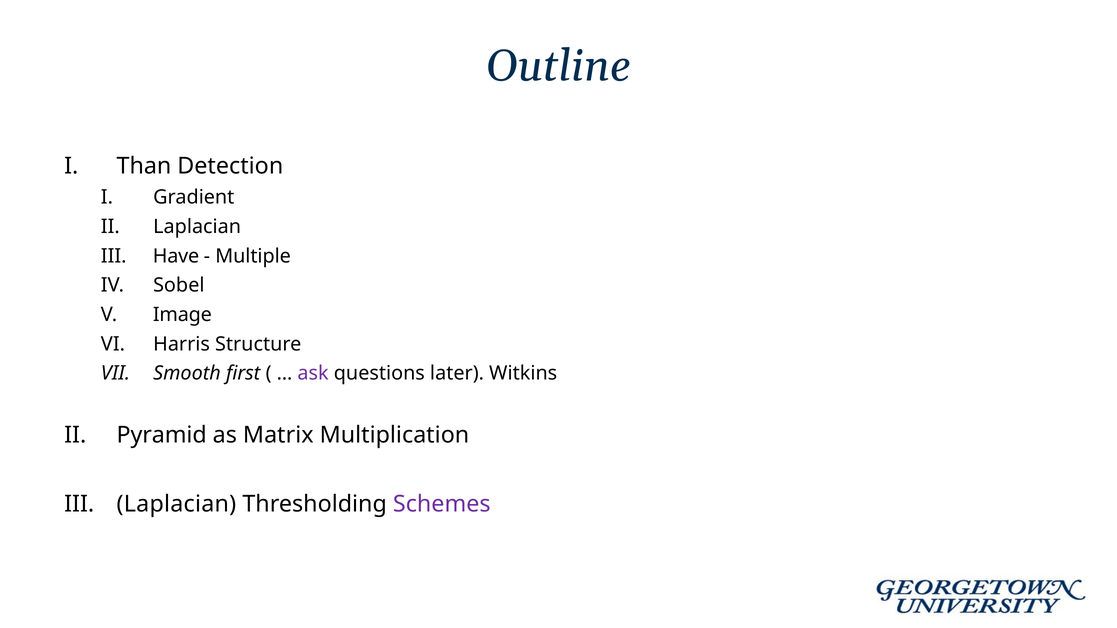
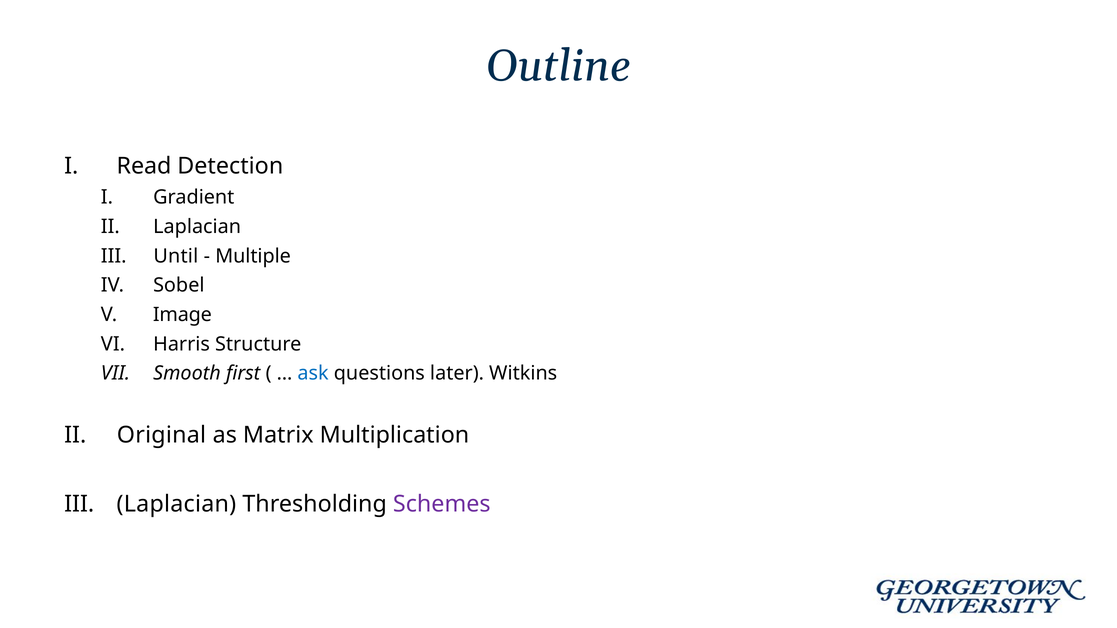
Than: Than -> Read (144, 166)
Have: Have -> Until (176, 256)
ask colour: purple -> blue (313, 373)
Pyramid: Pyramid -> Original (161, 435)
